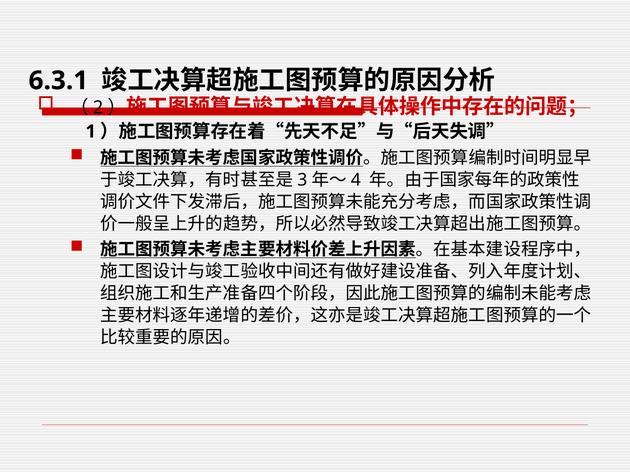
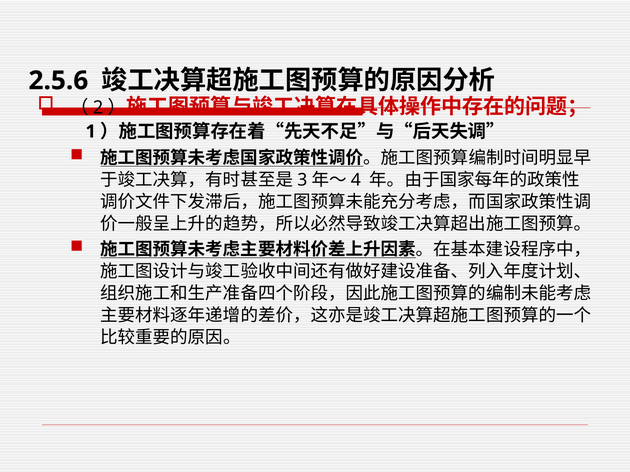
6.3.1: 6.3.1 -> 2.5.6 (58, 81)
